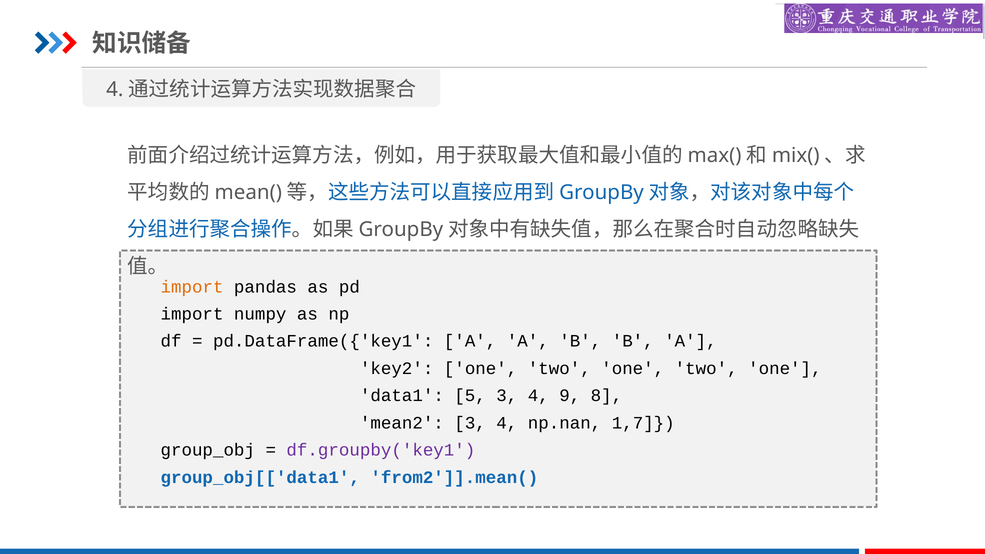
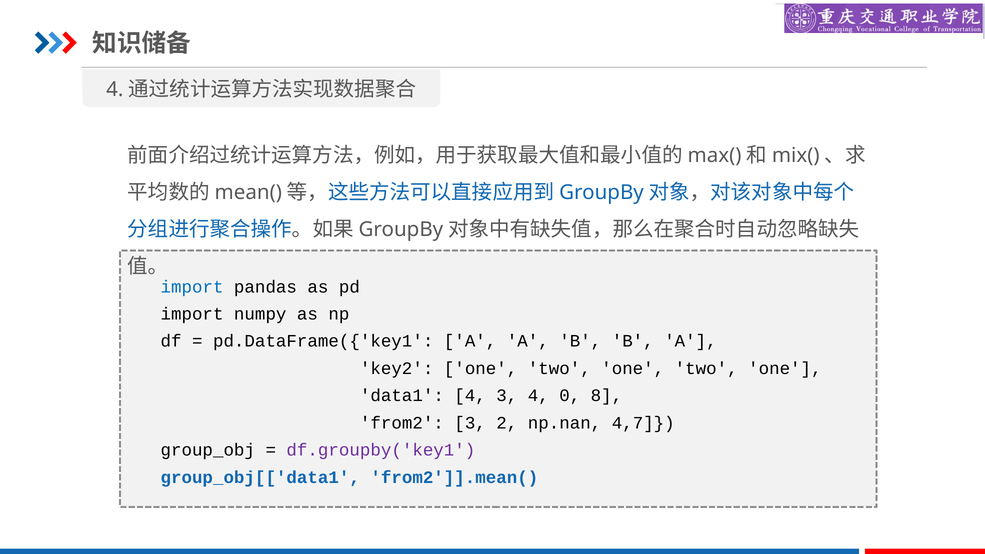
import colour: orange -> blue (192, 287)
data1 5: 5 -> 4 (470, 396)
9: 9 -> 0 (570, 396)
mean2: mean2 -> from2 (402, 423)
4: 4 -> 2 (507, 423)
1,7: 1,7 -> 4,7 (643, 423)
